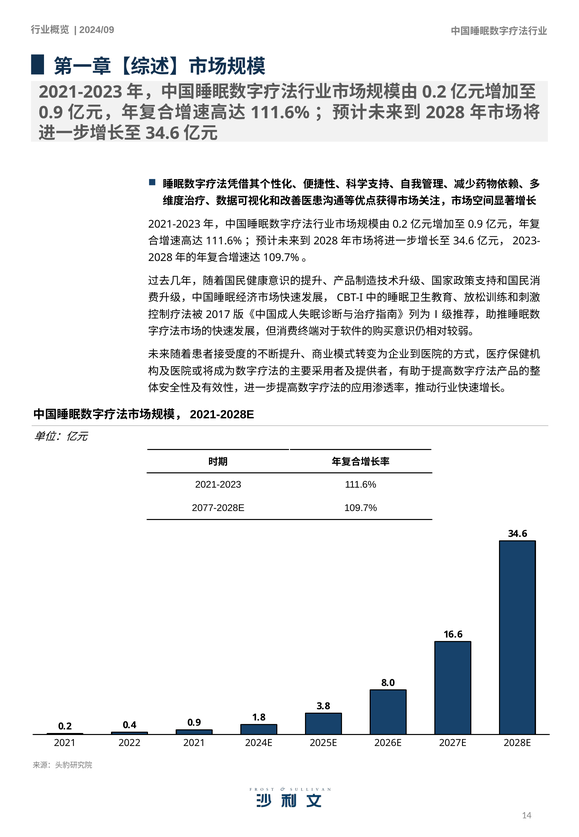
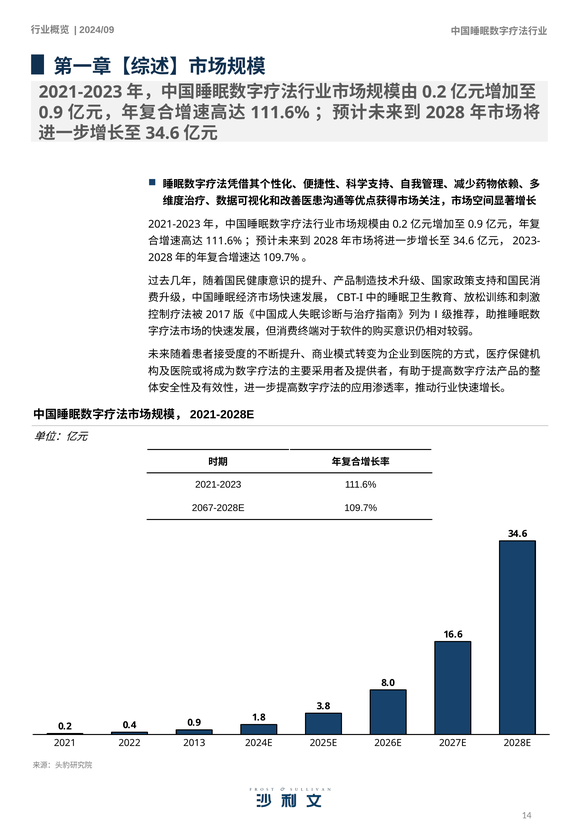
2077-2028E: 2077-2028E -> 2067-2028E (218, 508)
2022 2021: 2021 -> 2013 (194, 742)
